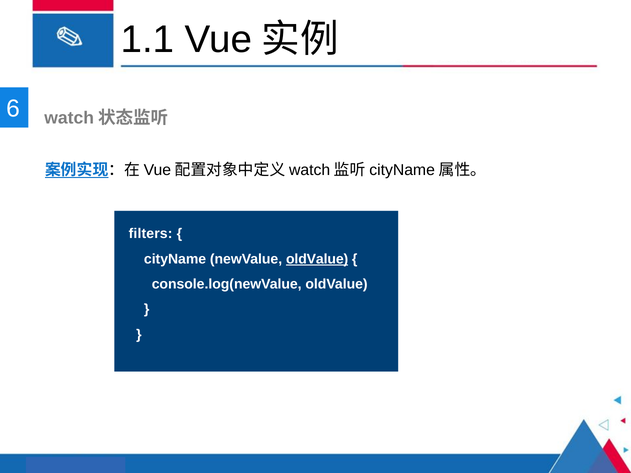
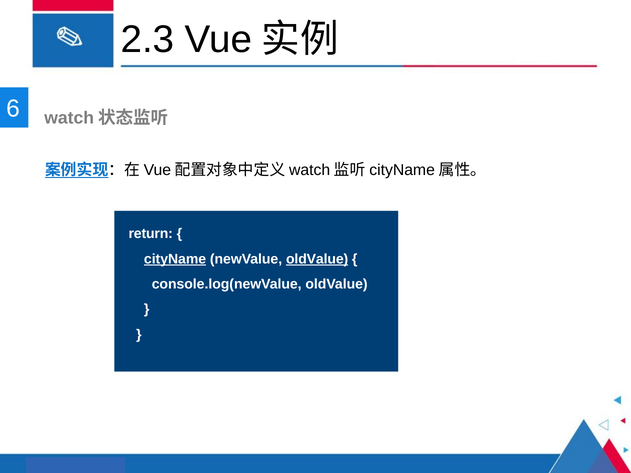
1.1: 1.1 -> 2.3 (147, 40)
filters: filters -> return (151, 234)
cityName underline: none -> present (175, 259)
